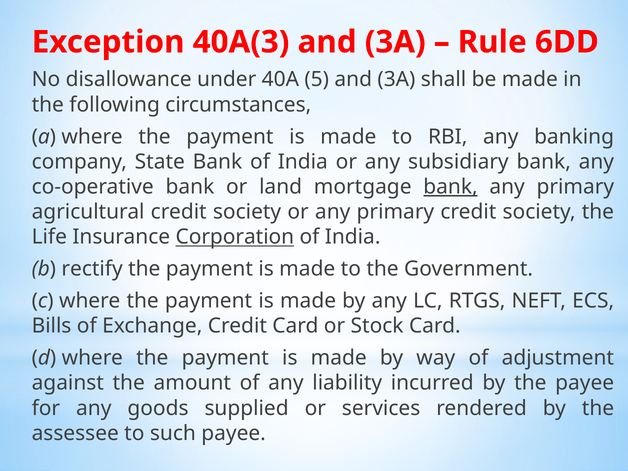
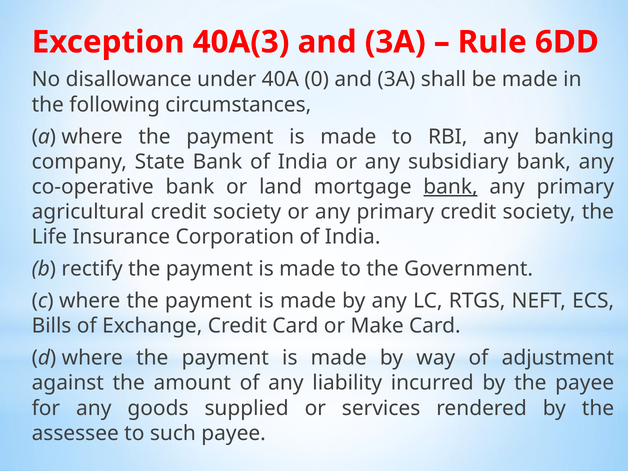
5: 5 -> 0 (317, 80)
Corporation underline: present -> none (235, 237)
Stock: Stock -> Make (377, 326)
